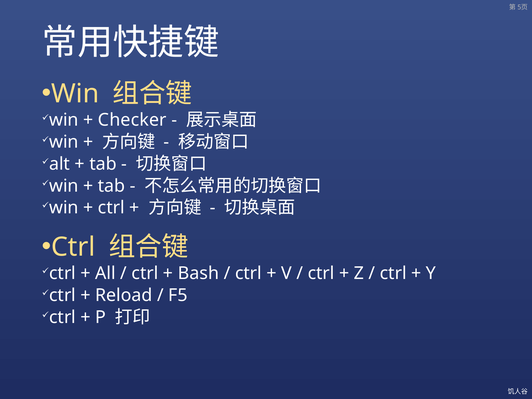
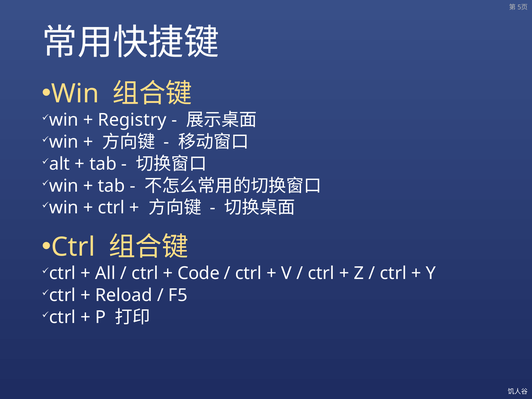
Checker: Checker -> Registry (132, 120)
Bash: Bash -> Code (199, 273)
